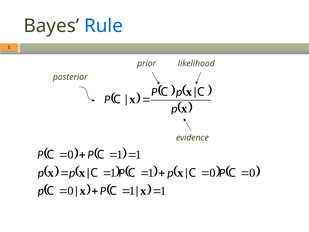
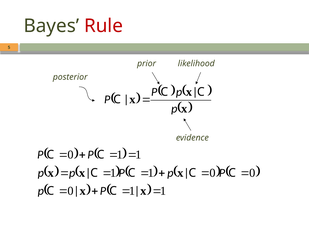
Rule colour: blue -> red (103, 26)
